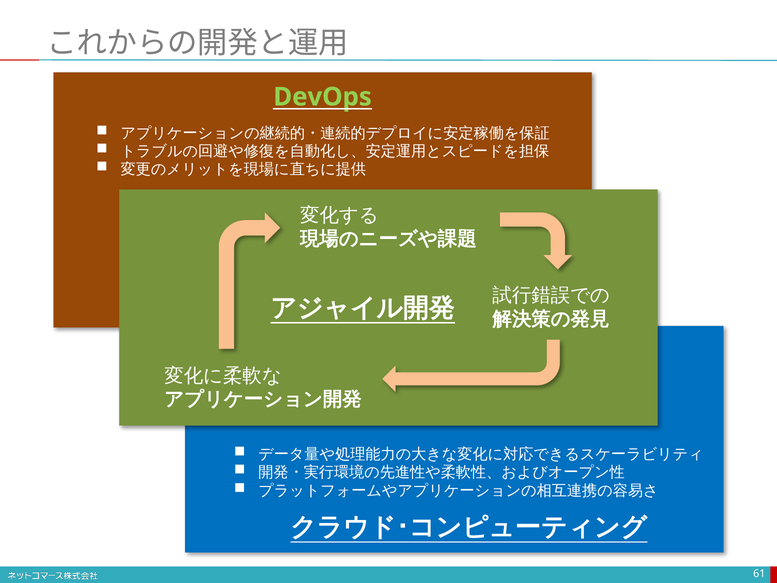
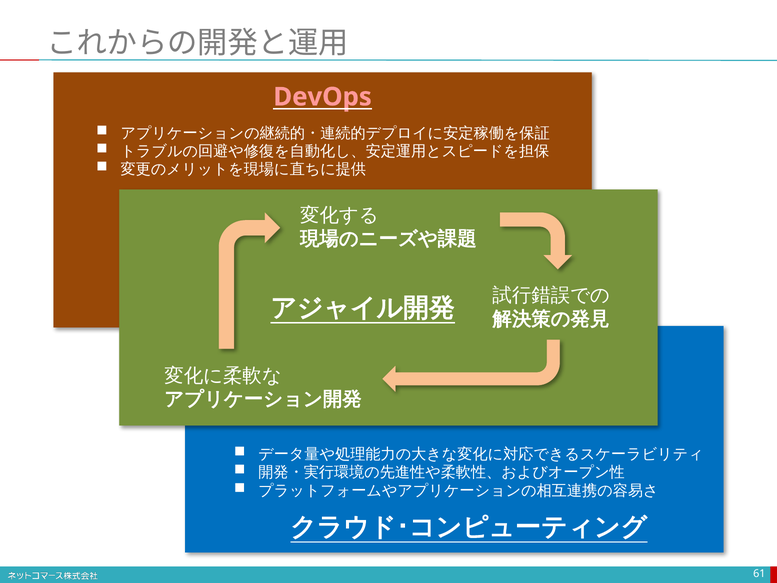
DevOps colour: light green -> pink (323, 97)
